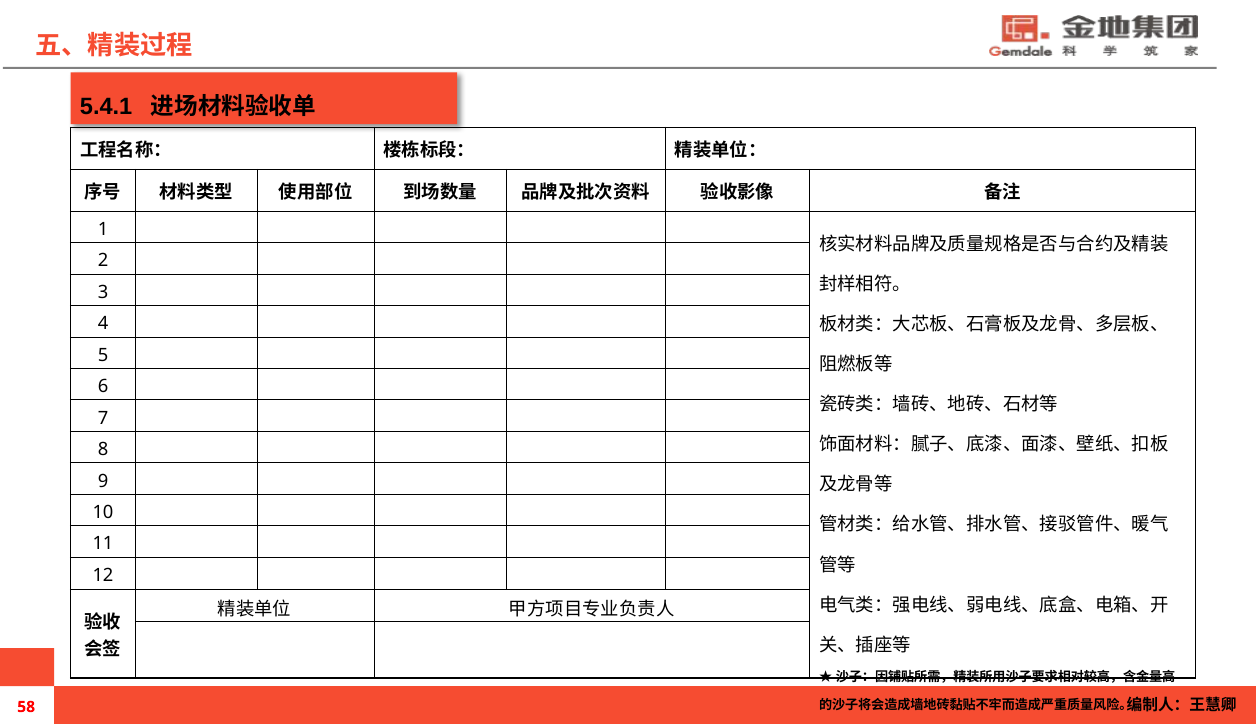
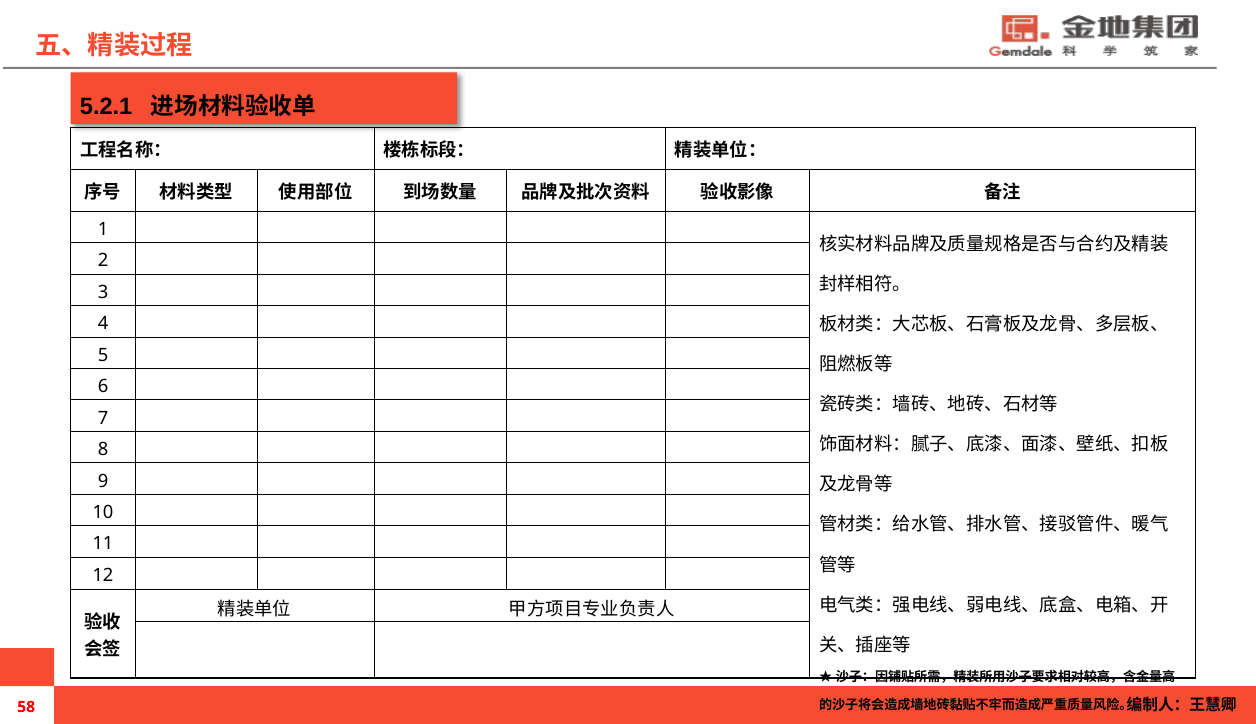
5.4.1: 5.4.1 -> 5.2.1 (106, 107)
